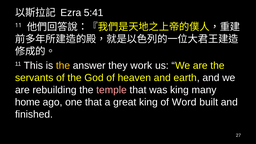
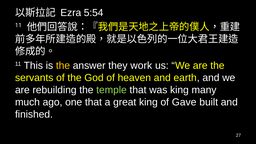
5:41: 5:41 -> 5:54 (94, 13)
temple colour: pink -> light green (111, 90)
home: home -> much (27, 102)
Word: Word -> Gave (184, 102)
